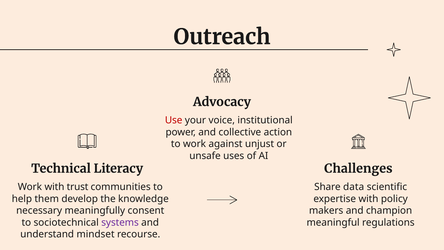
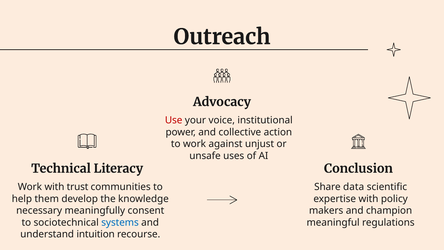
Challenges: Challenges -> Conclusion (358, 168)
systems colour: purple -> blue (120, 222)
mindset: mindset -> intuition (96, 234)
